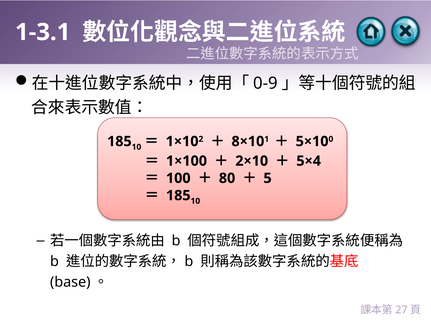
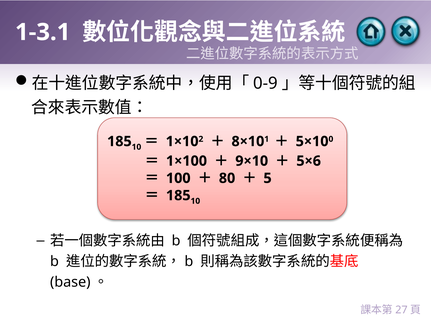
2×10: 2×10 -> 9×10 (252, 161)
5×4: 5×4 -> 5×6 (309, 161)
